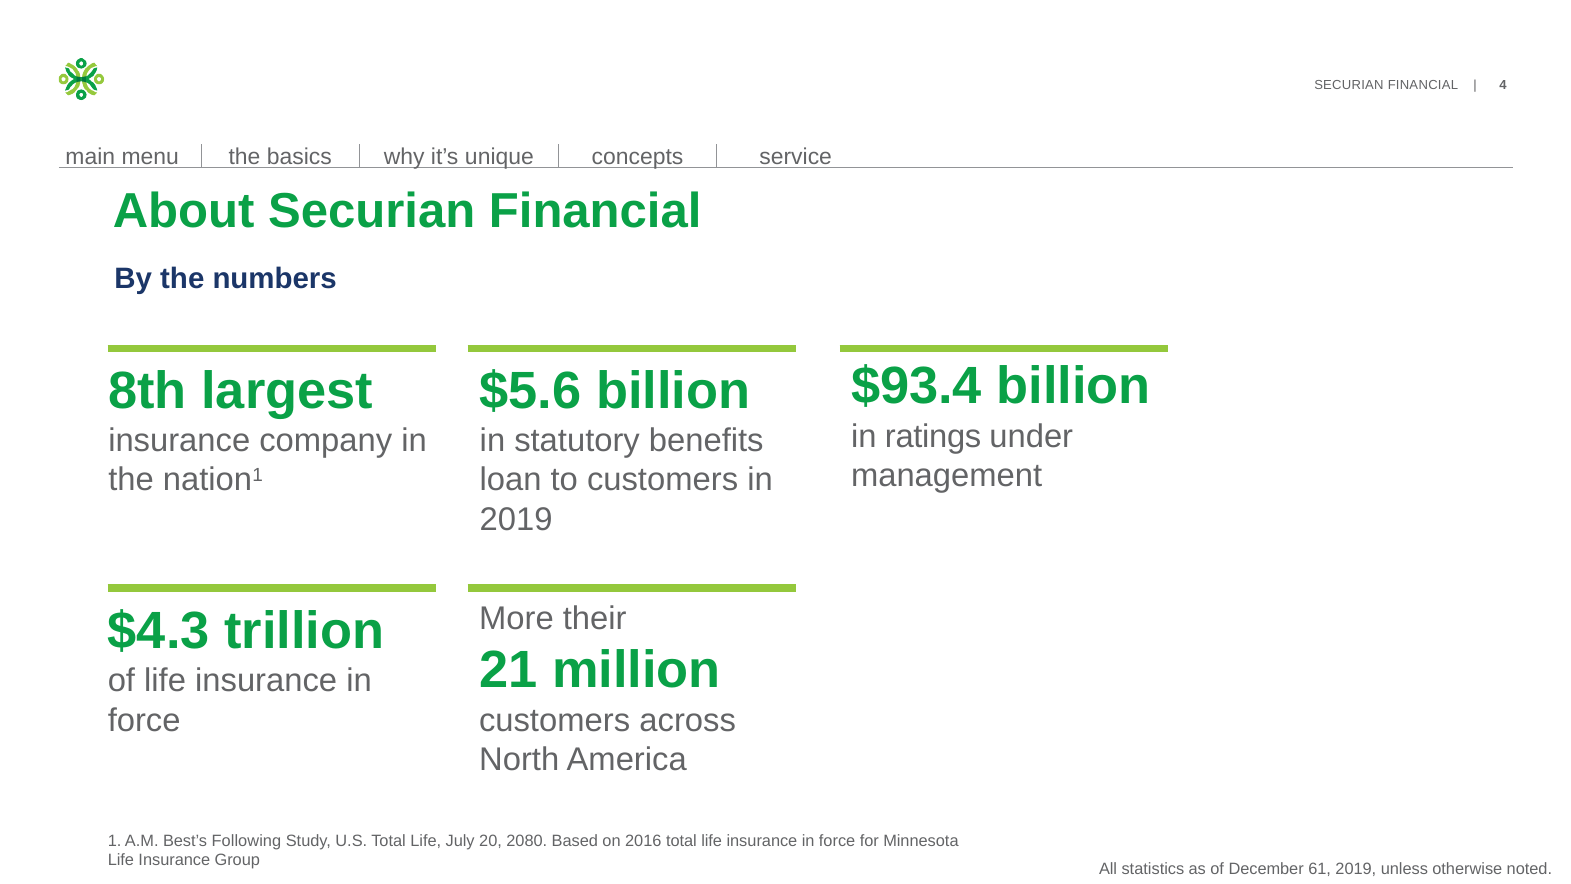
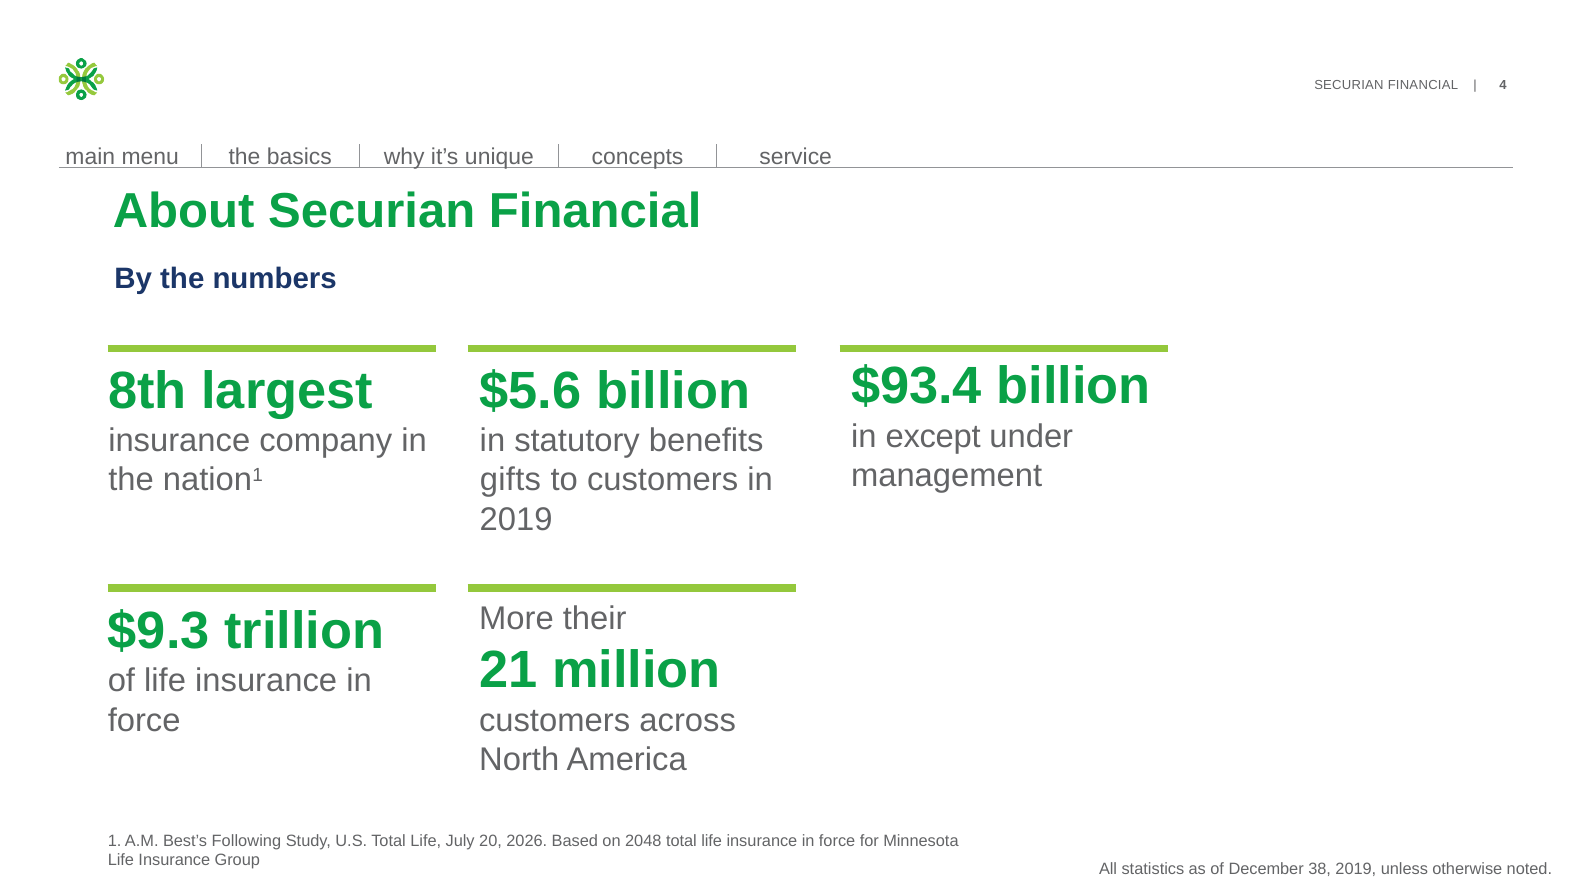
ratings: ratings -> except (933, 436)
loan: loan -> gifts (510, 480)
$4.3: $4.3 -> $9.3 (159, 631)
2080: 2080 -> 2026 (527, 840)
2016: 2016 -> 2048 (643, 840)
61: 61 -> 38 (1320, 869)
